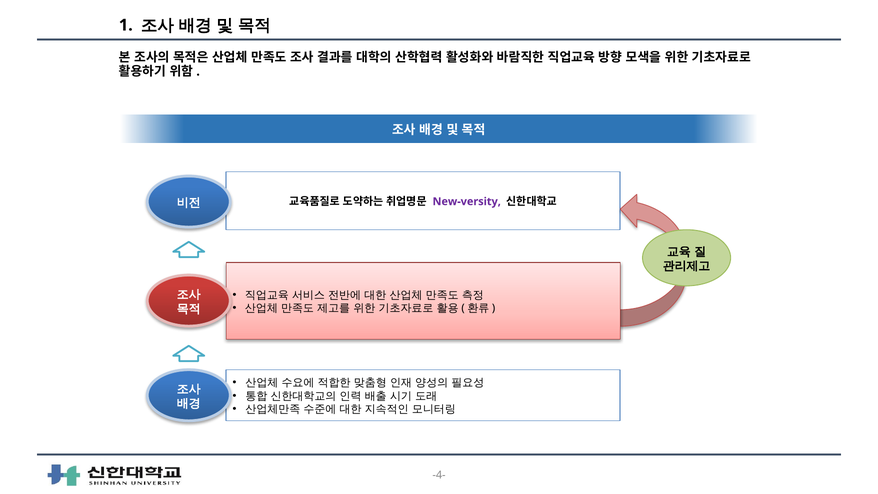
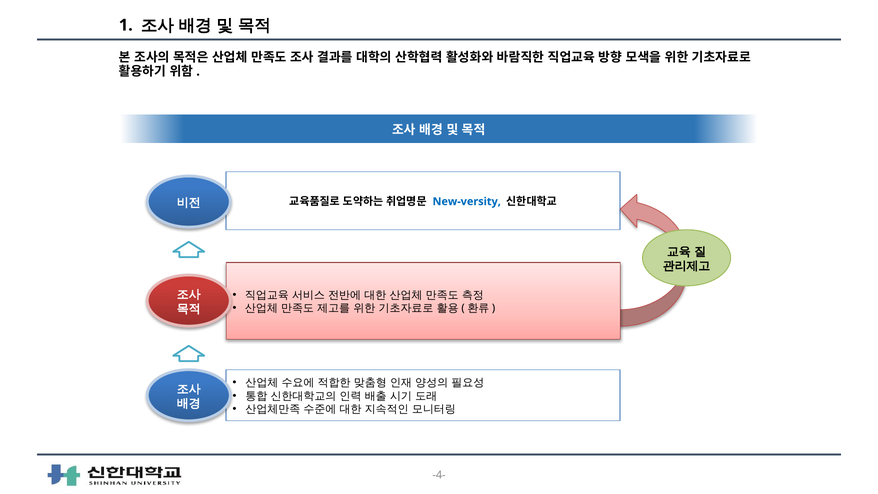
New-versity colour: purple -> blue (467, 201)
